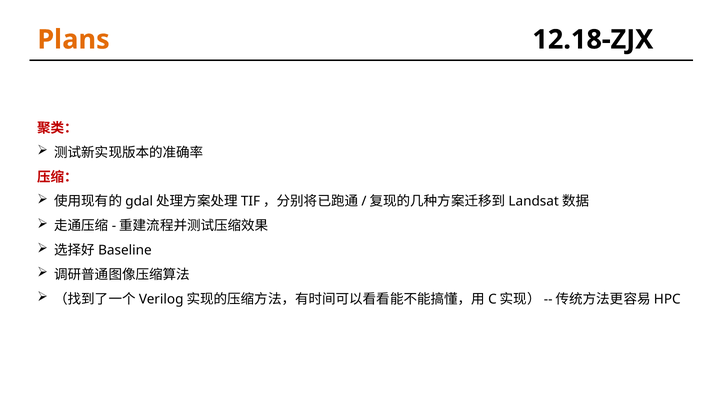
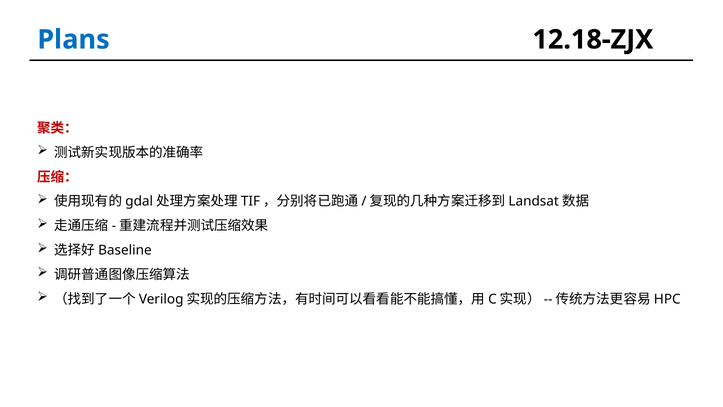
Plans colour: orange -> blue (74, 40)
